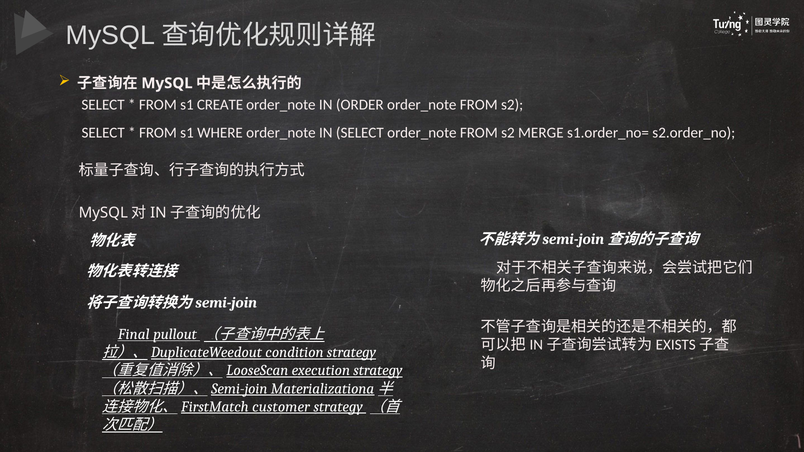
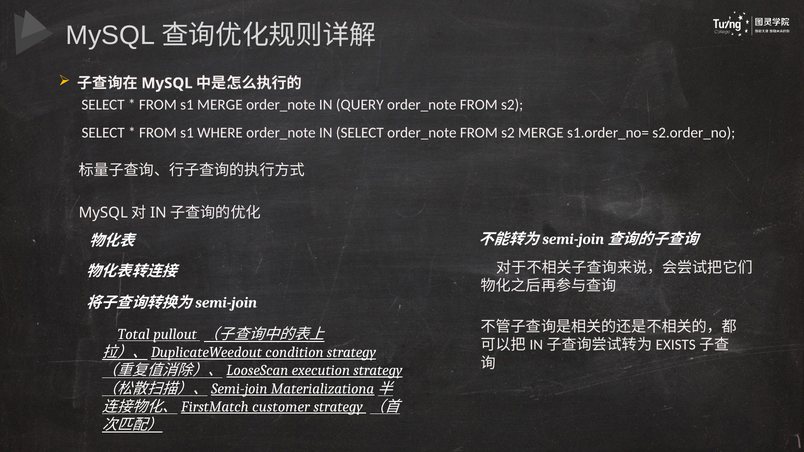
s1 CREATE: CREATE -> MERGE (220, 105)
ORDER: ORDER -> QUERY (360, 105)
Final: Final -> Total (134, 334)
